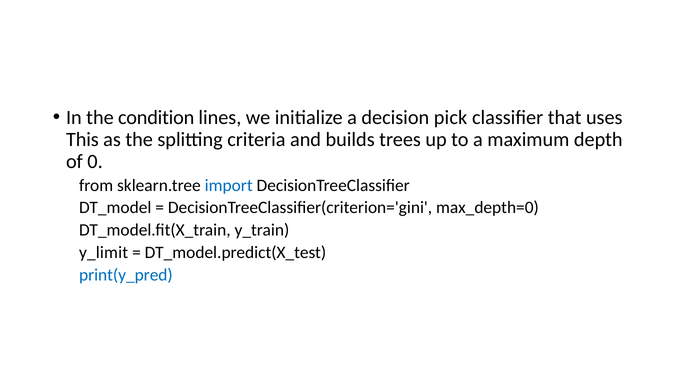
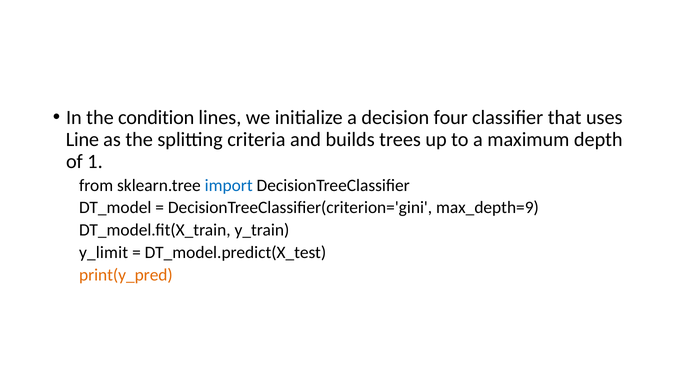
pick: pick -> four (451, 118)
This: This -> Line (82, 139)
0: 0 -> 1 (95, 161)
max_depth=0: max_depth=0 -> max_depth=9 (487, 208)
print(y_pred colour: blue -> orange (126, 275)
